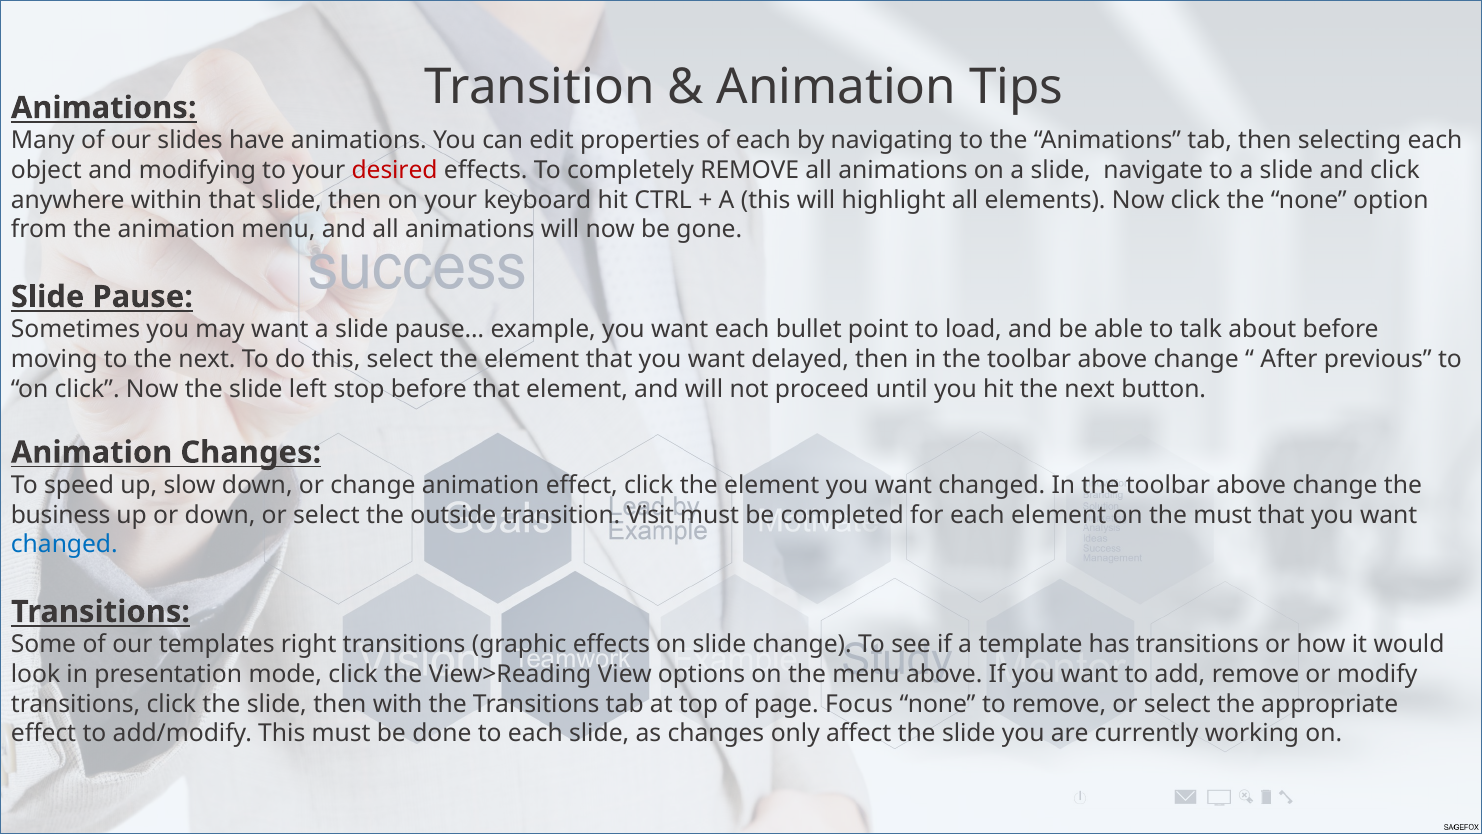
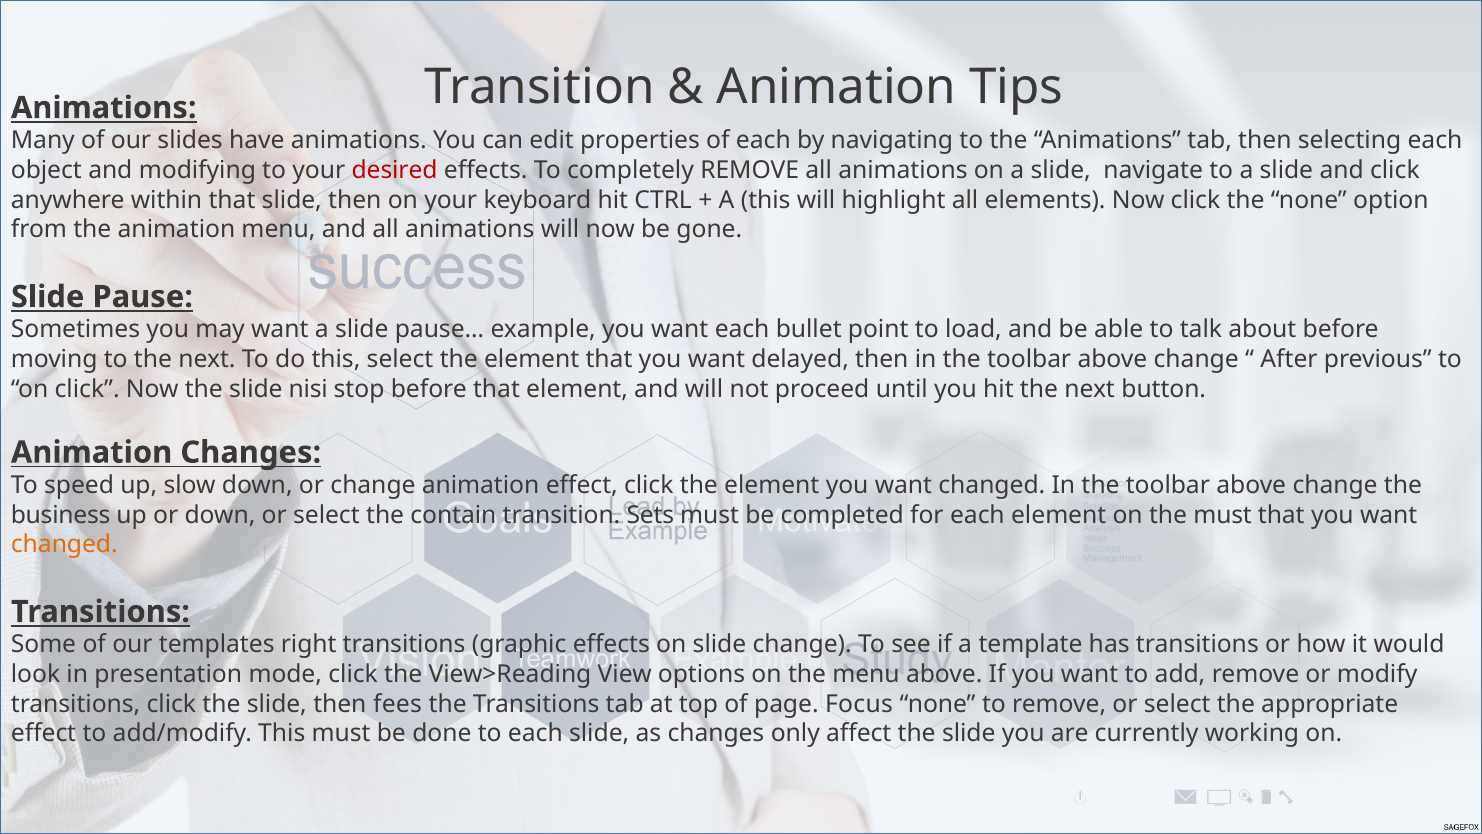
left: left -> nisi (308, 389)
outside: outside -> contain (453, 515)
Visit: Visit -> Sets (650, 515)
changed colour: blue -> orange (64, 544)
with: with -> fees (397, 704)
